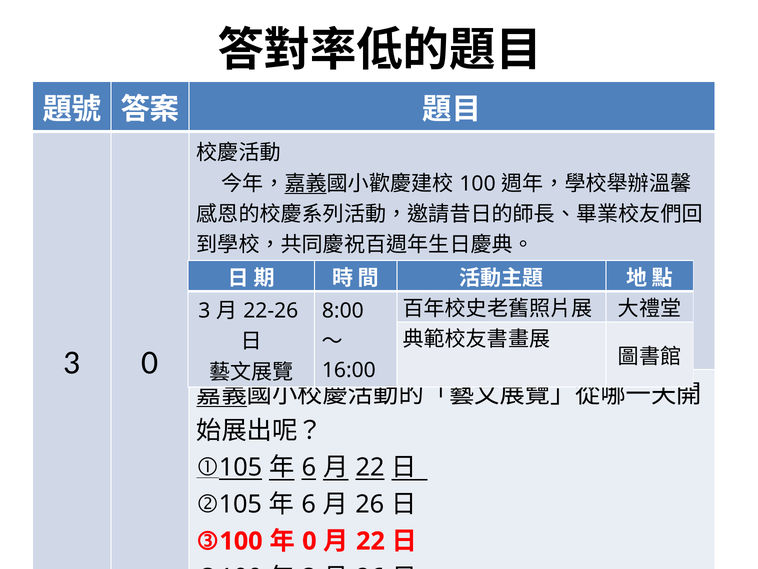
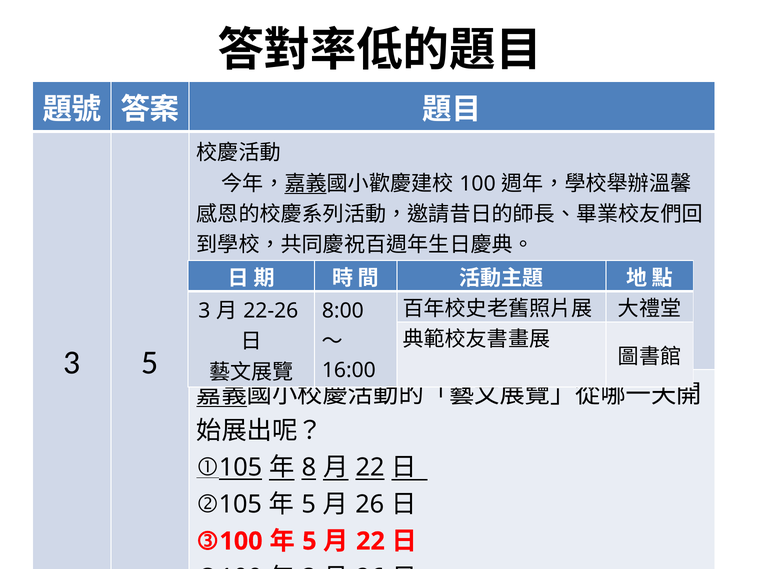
3 0: 0 -> 5 (150, 362)
6: 6 -> 8 (309, 467)
6: 6 -> 5 (309, 504)
0: 0 -> 5 (309, 541)
